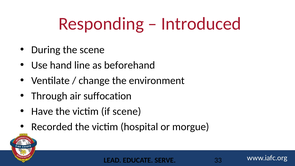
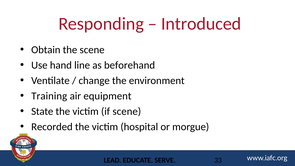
During: During -> Obtain (46, 50)
Through: Through -> Training (49, 96)
suffocation: suffocation -> equipment (107, 96)
Have: Have -> State (42, 111)
